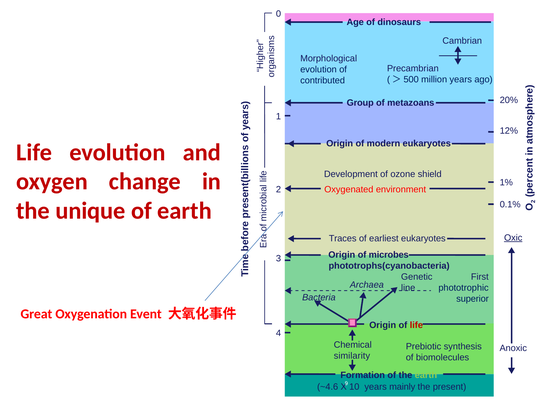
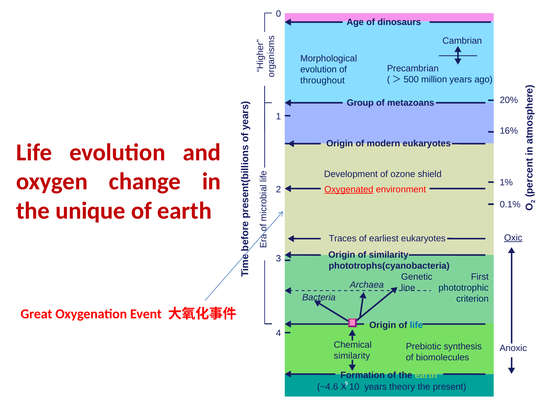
contributed: contributed -> throughout (323, 81)
12%: 12% -> 16% (509, 131)
Oxygenated underline: none -> present (349, 189)
of microbes: microbes -> similarity (389, 255)
superior: superior -> criterion (472, 299)
life colour: red -> blue (416, 325)
mainly: mainly -> theory (402, 387)
